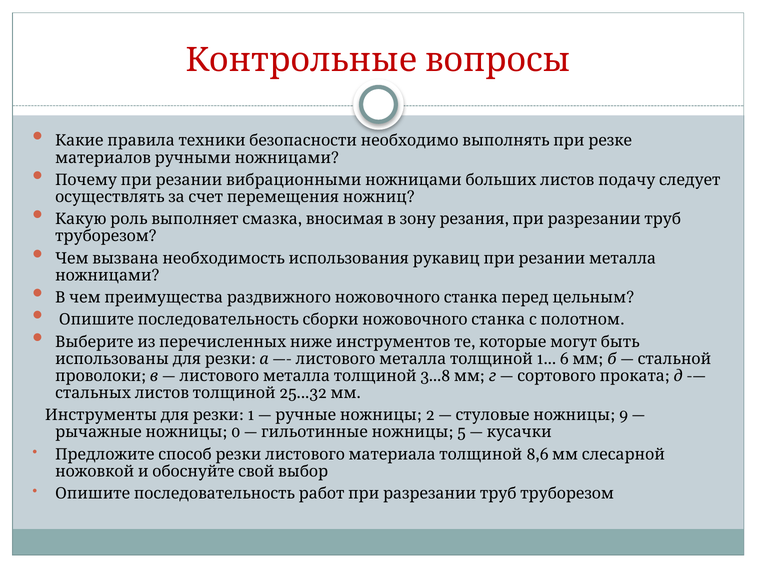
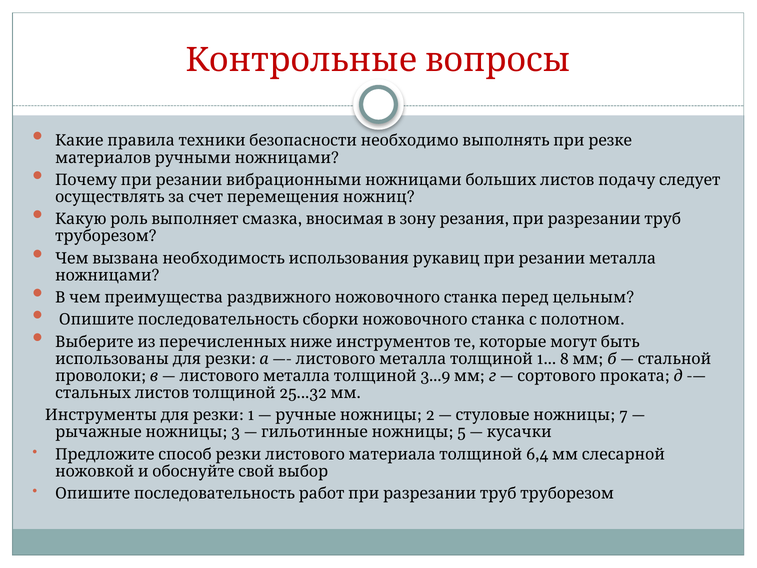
6: 6 -> 8 (564, 359)
3...8: 3...8 -> 3...9 (435, 376)
9: 9 -> 7 (623, 415)
0: 0 -> 3 (236, 432)
8,6: 8,6 -> 6,4 (537, 454)
